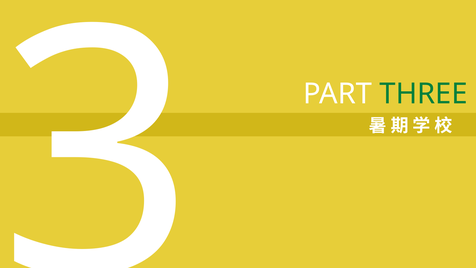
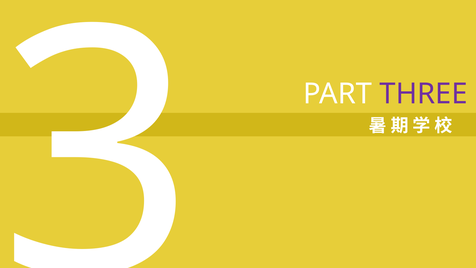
THREE colour: green -> purple (424, 94)
